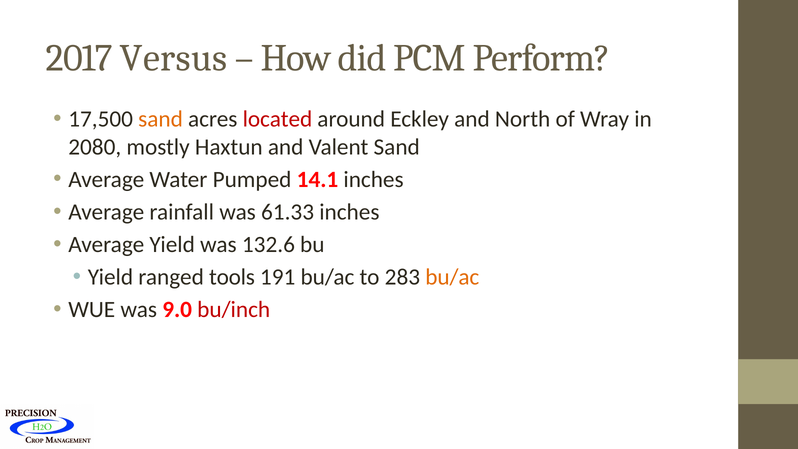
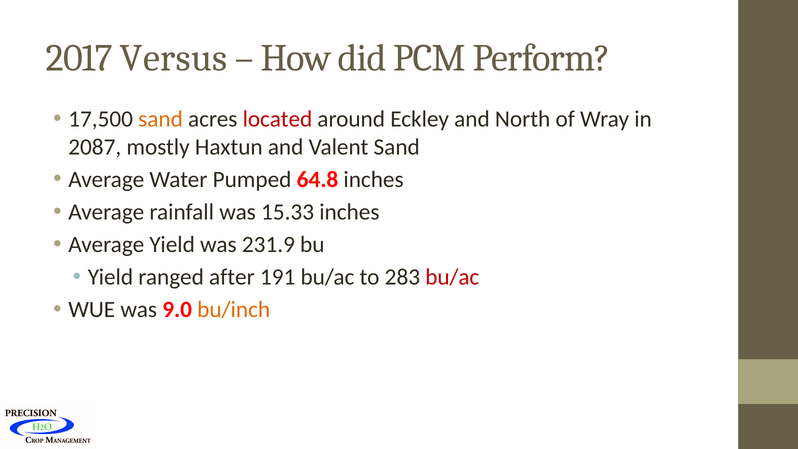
2080: 2080 -> 2087 (95, 147)
14.1: 14.1 -> 64.8 (318, 180)
61.33: 61.33 -> 15.33 (288, 212)
132.6: 132.6 -> 231.9 (268, 245)
tools: tools -> after (232, 277)
bu/ac colour: orange -> red (452, 277)
bu/inch colour: red -> orange (234, 310)
